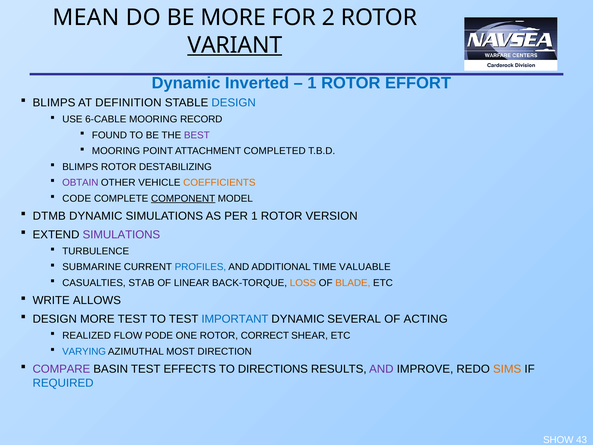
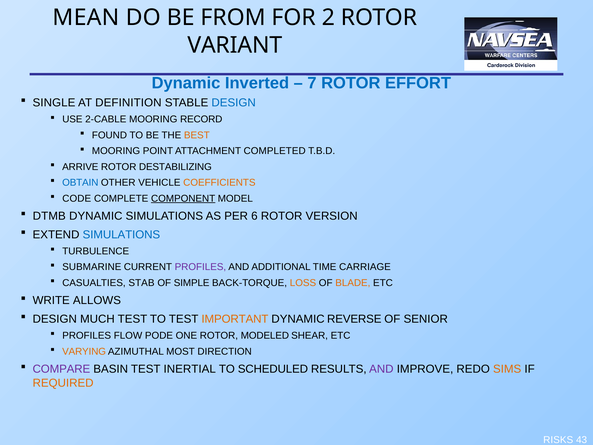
BE MORE: MORE -> FROM (233, 17)
VARIANT underline: present -> none (235, 45)
1: 1 -> 7 (312, 83)
BLIMPS: BLIMPS -> SINGLE (54, 103)
6-CABLE: 6-CABLE -> 2-CABLE (106, 119)
BEST colour: purple -> orange (197, 135)
BLIMPS: BLIMPS -> ARRIVE (80, 167)
OBTAIN colour: purple -> blue (80, 183)
PER 1: 1 -> 6 (254, 216)
SIMULATIONS colour: purple -> blue (121, 234)
PROFILES colour: blue -> purple (200, 267)
VALUABLE: VALUABLE -> CARRIAGE (365, 267)
LINEAR: LINEAR -> SIMPLE (192, 283)
DESIGN MORE: MORE -> MUCH (97, 319)
IMPORTANT colour: blue -> orange (235, 319)
SEVERAL: SEVERAL -> REVERSE (354, 319)
ACTING: ACTING -> SENIOR (426, 319)
REALIZED: REALIZED -> PROFILES (87, 335)
CORRECT: CORRECT -> MODELED (265, 335)
VARYING colour: blue -> orange (84, 351)
EFFECTS: EFFECTS -> INERTIAL (190, 369)
DIRECTIONS: DIRECTIONS -> SCHEDULED (273, 369)
REQUIRED colour: blue -> orange (63, 383)
SHOW: SHOW -> RISKS (558, 440)
